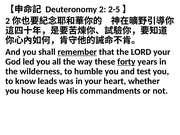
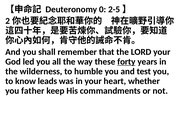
2: 2 -> 0 (103, 9)
remember underline: present -> none (77, 52)
house: house -> father (33, 91)
